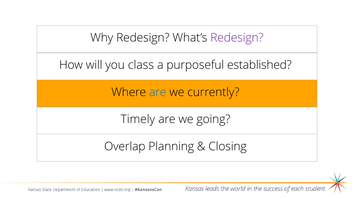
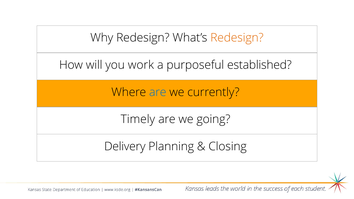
Redesign colour: purple -> orange (237, 38)
class: class -> work (141, 65)
Overlap: Overlap -> Delivery (125, 146)
